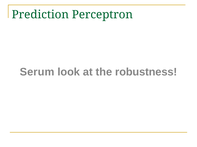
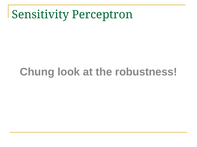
Prediction: Prediction -> Sensitivity (40, 15)
Serum: Serum -> Chung (37, 72)
